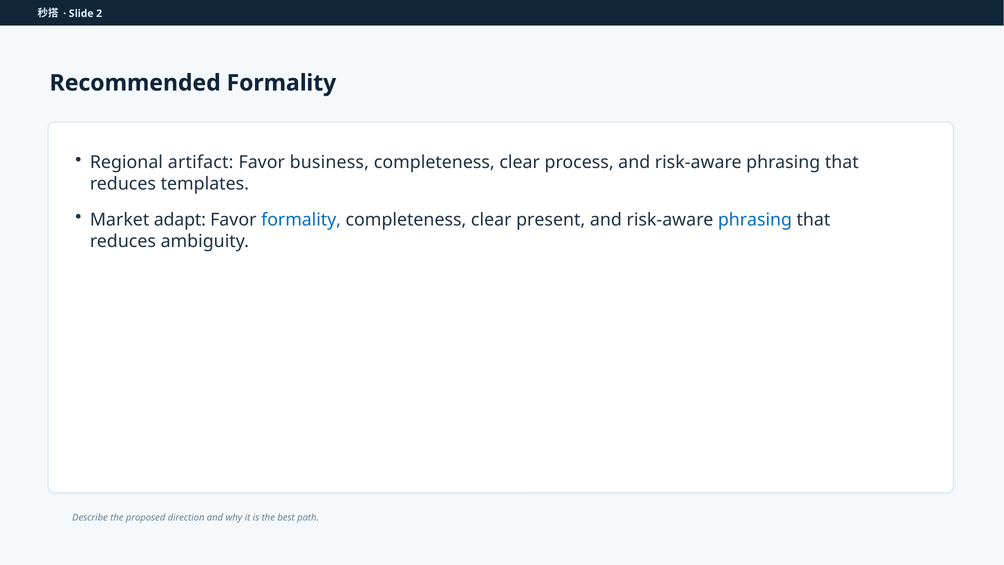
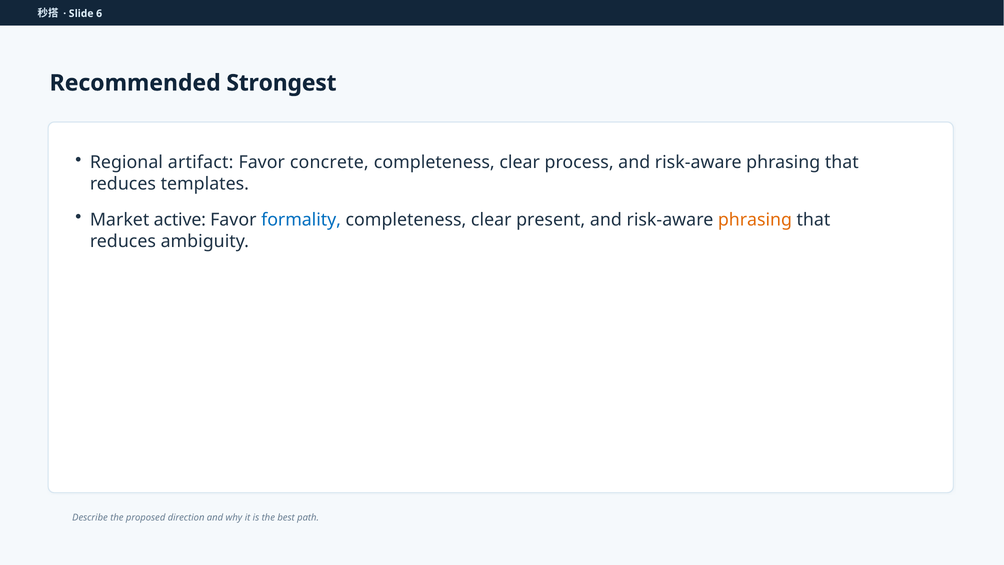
2: 2 -> 6 (99, 14)
Recommended Formality: Formality -> Strongest (281, 83)
business: business -> concrete (329, 162)
adapt: adapt -> active (180, 220)
phrasing colour: blue -> orange (755, 220)
